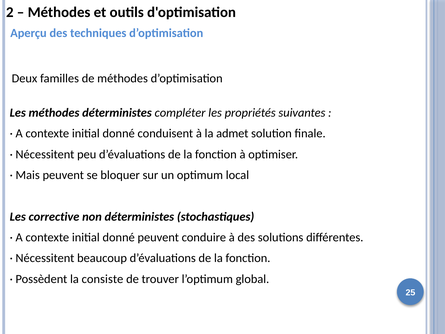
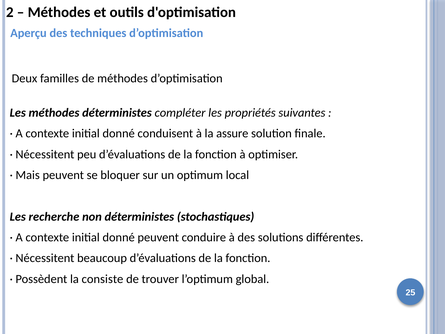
admet: admet -> assure (232, 133)
corrective: corrective -> recherche (54, 216)
